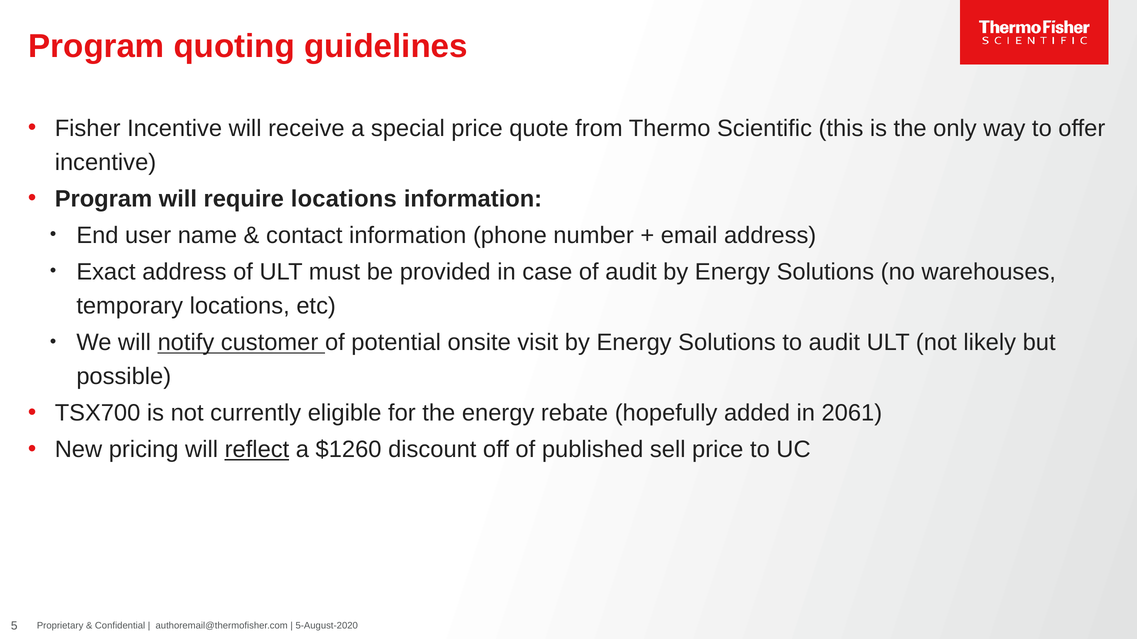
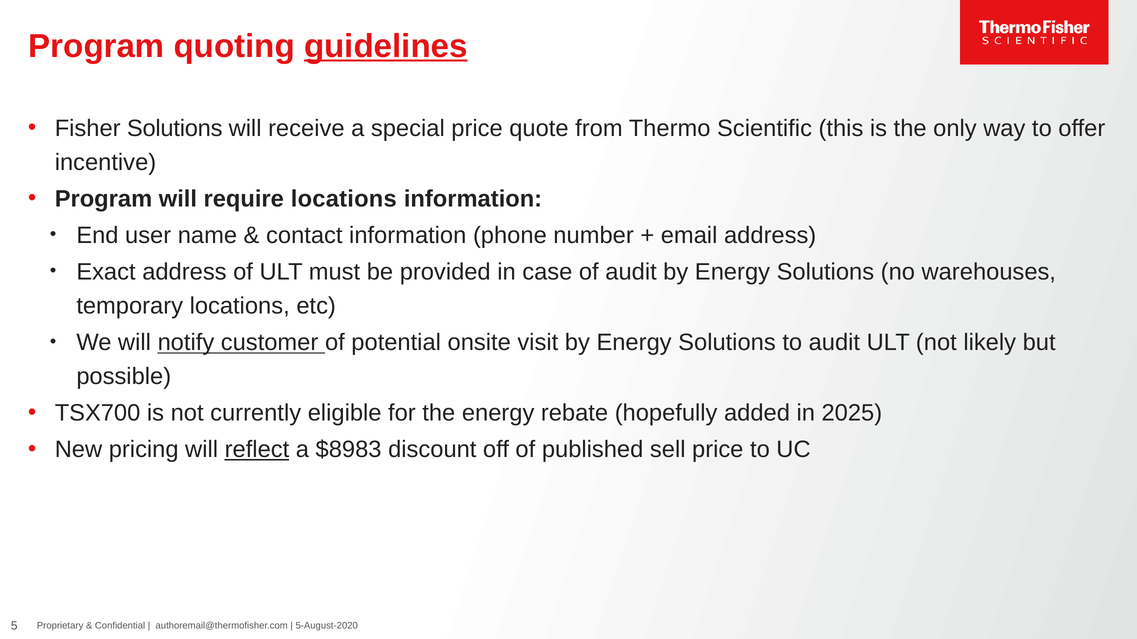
guidelines underline: none -> present (386, 46)
Fisher Incentive: Incentive -> Solutions (175, 128)
2061: 2061 -> 2025 (852, 413)
$1260: $1260 -> $8983 (349, 450)
